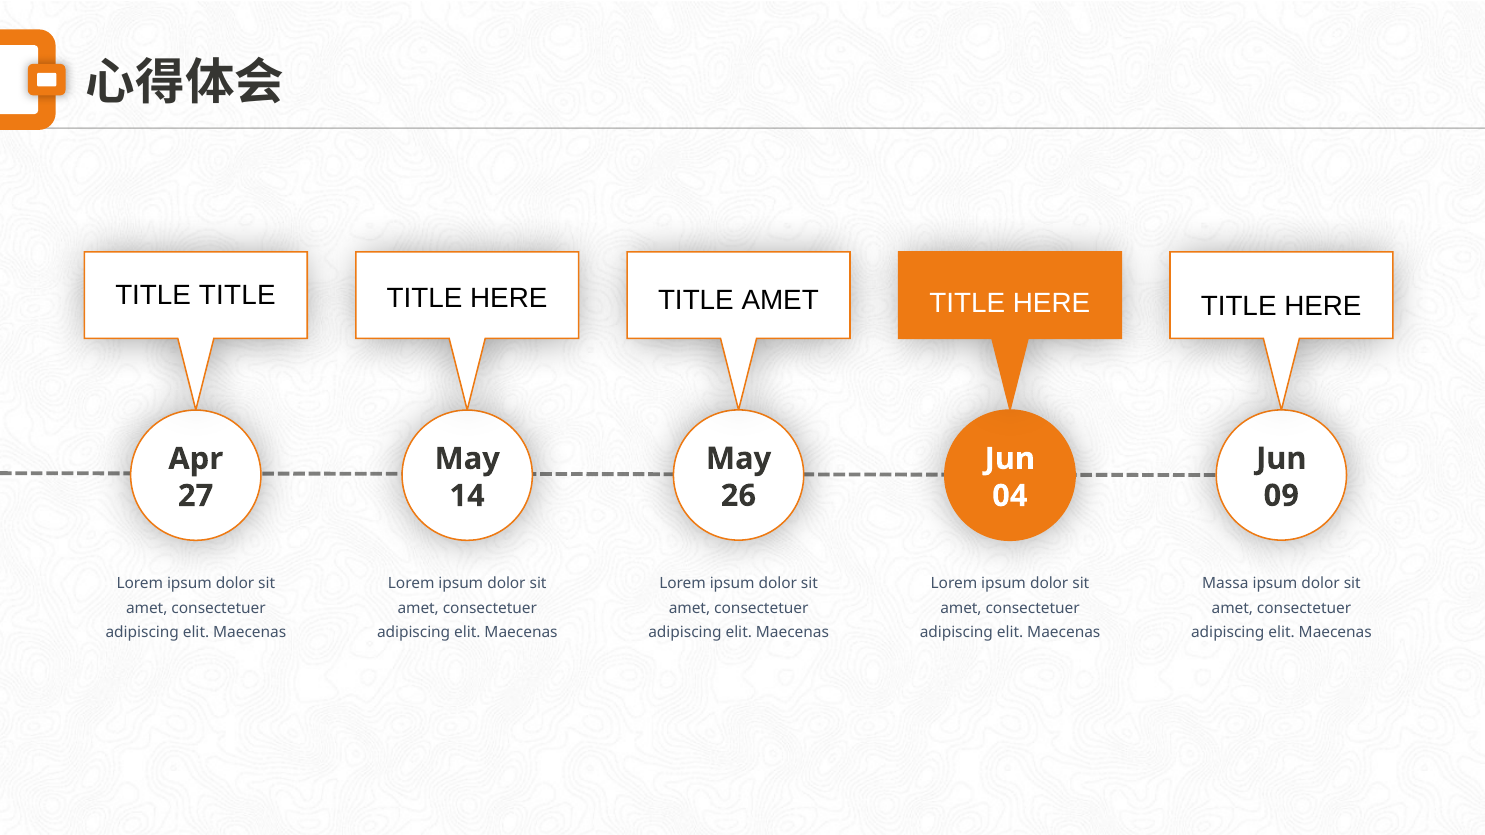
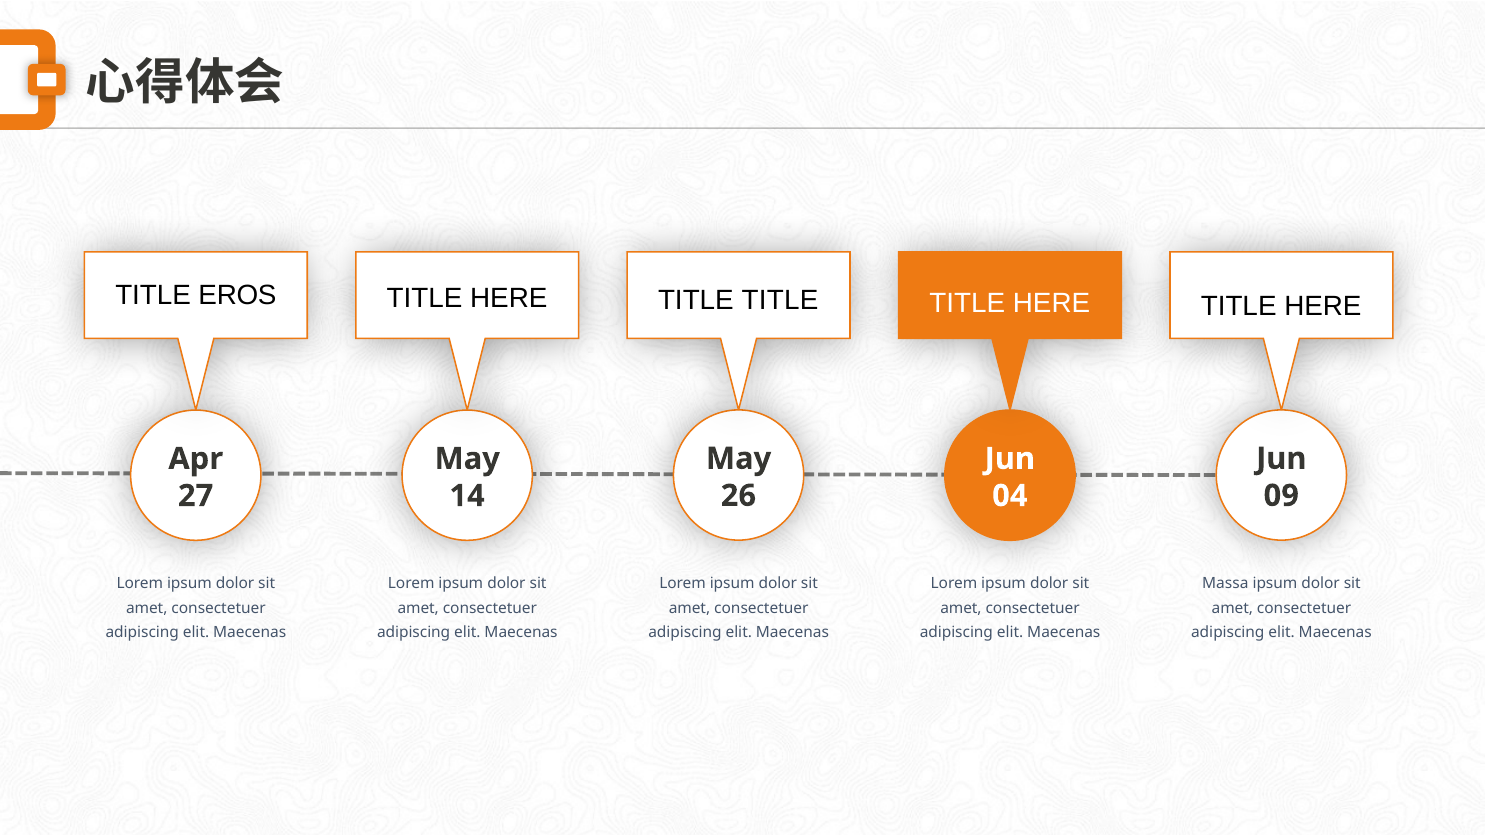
TITLE: TITLE -> EROS (237, 296)
HERE TITLE AMET: AMET -> TITLE (780, 301)
